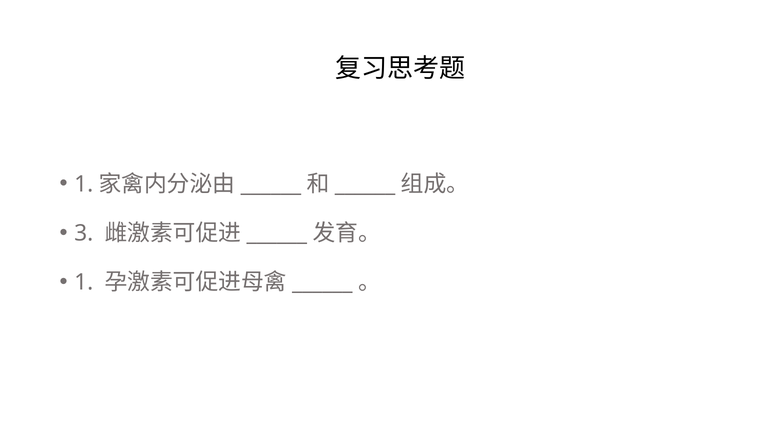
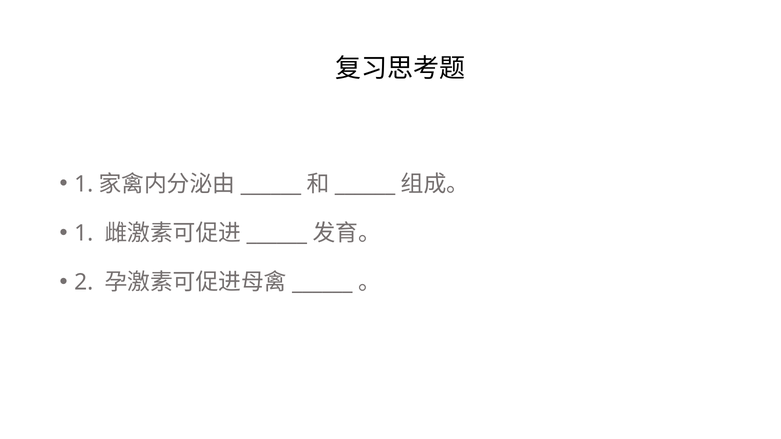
3: 3 -> 1 (84, 233)
1: 1 -> 2 (84, 283)
